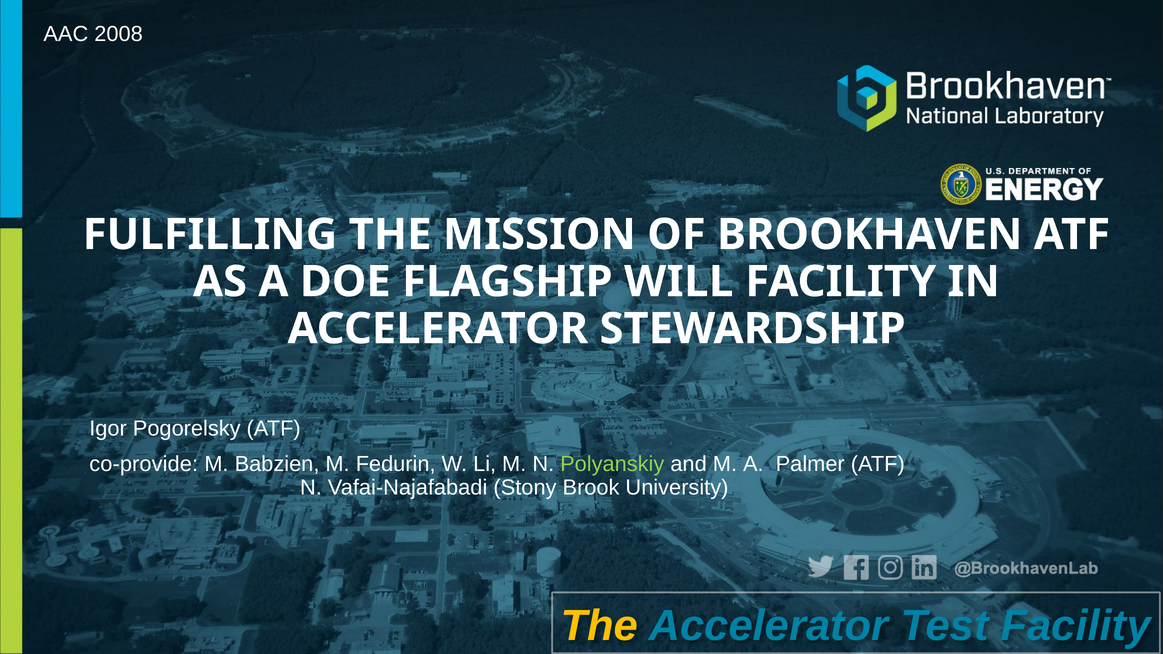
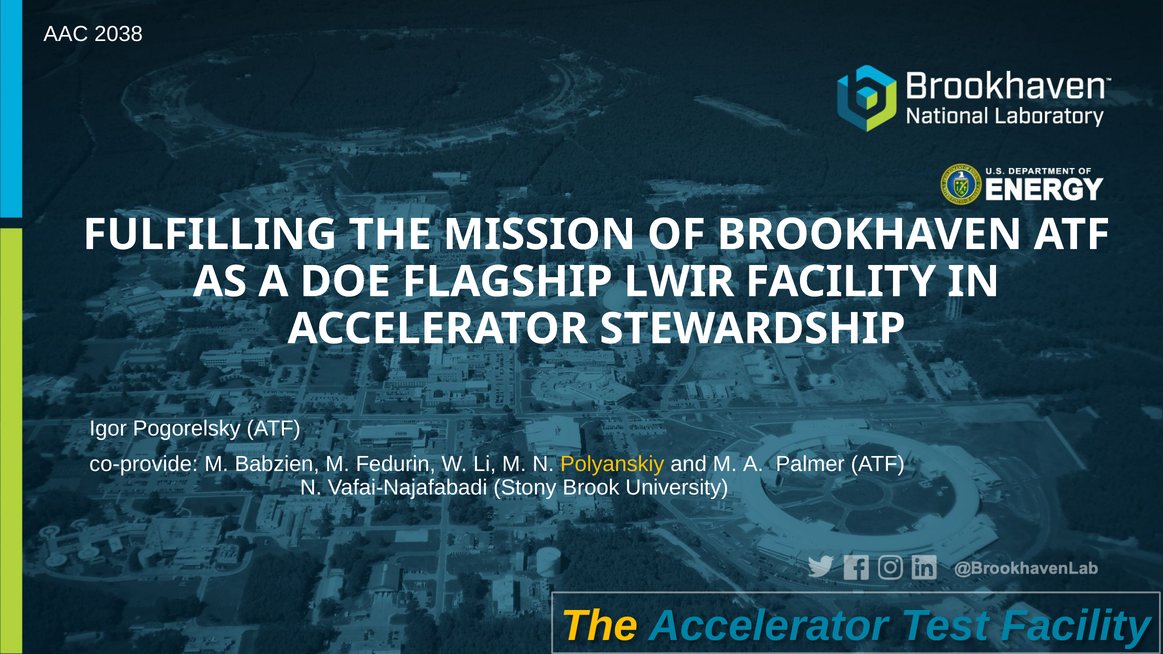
2008: 2008 -> 2038 (119, 34)
WILL: WILL -> LWIR (679, 282)
Polyanskiy colour: light green -> yellow (612, 464)
